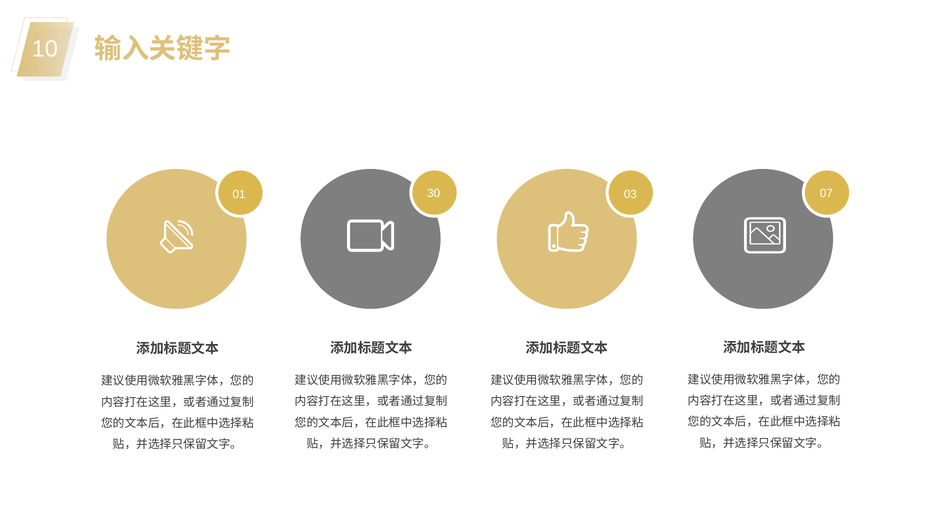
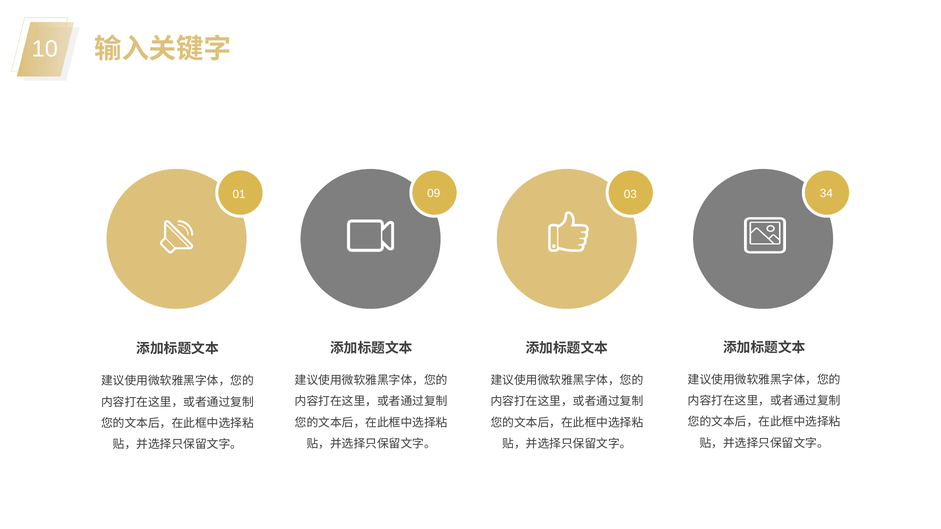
30: 30 -> 09 (434, 194)
07: 07 -> 34 (826, 194)
